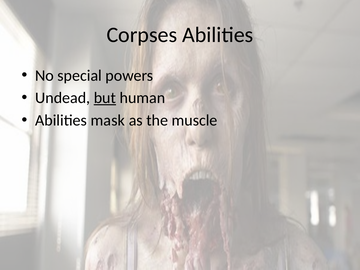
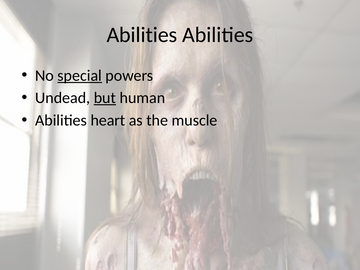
Corpses: Corpses -> Abilities (142, 35)
special underline: none -> present (80, 76)
mask: mask -> heart (108, 120)
